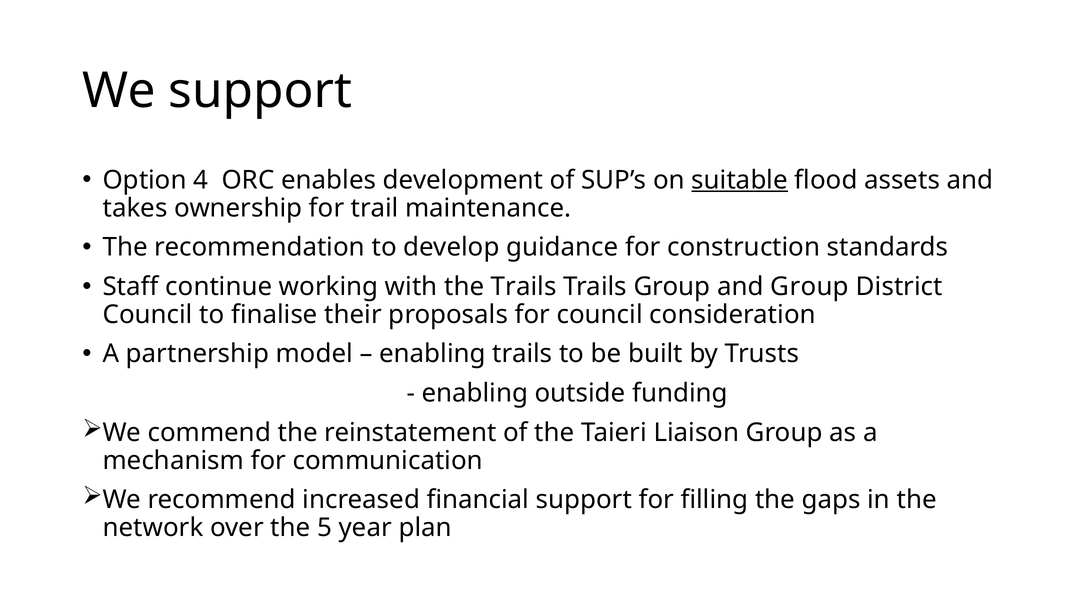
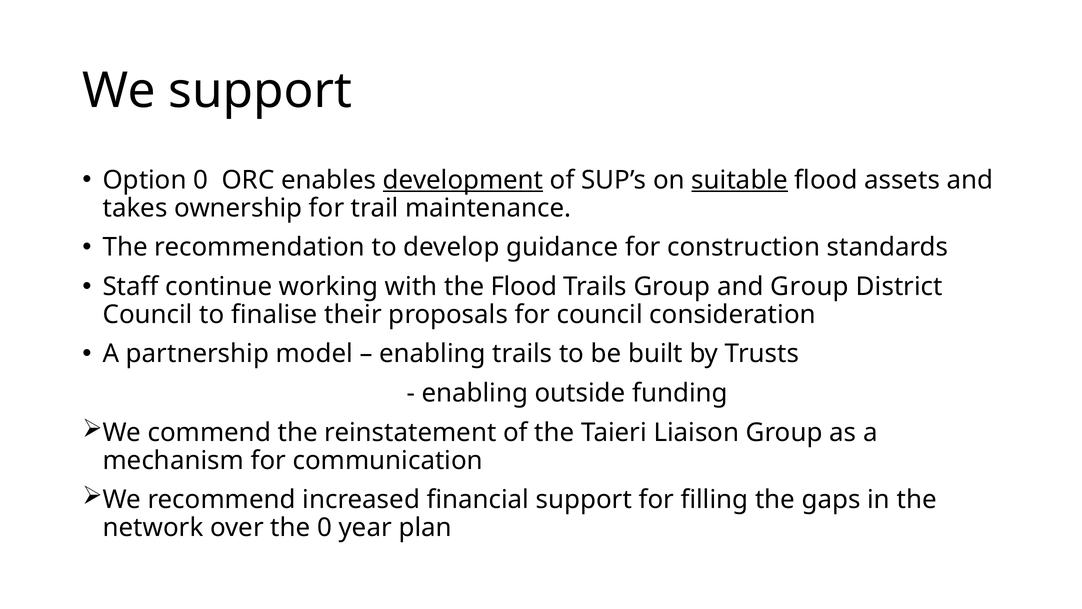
Option 4: 4 -> 0 (201, 180)
development underline: none -> present (463, 180)
the Trails: Trails -> Flood (524, 286)
the 5: 5 -> 0 (325, 527)
